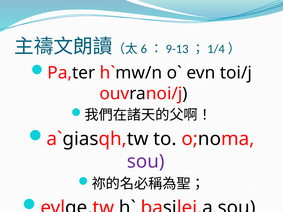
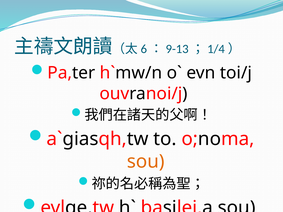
sou colour: purple -> orange (146, 162)
